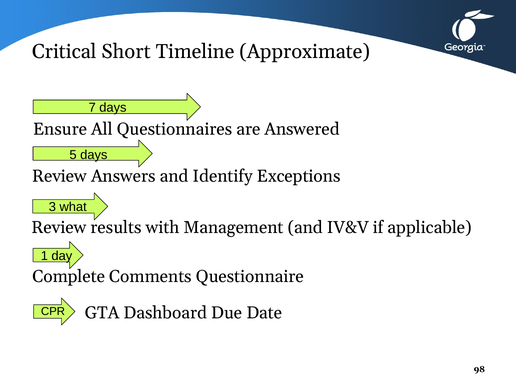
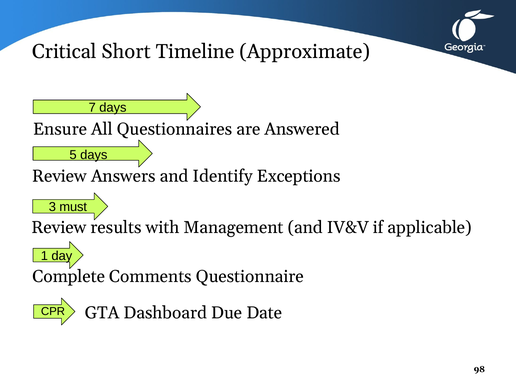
what: what -> must (73, 207)
